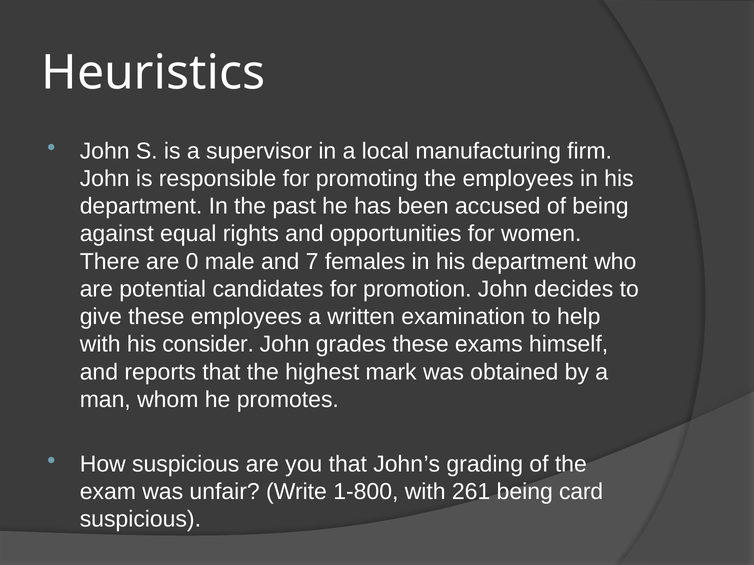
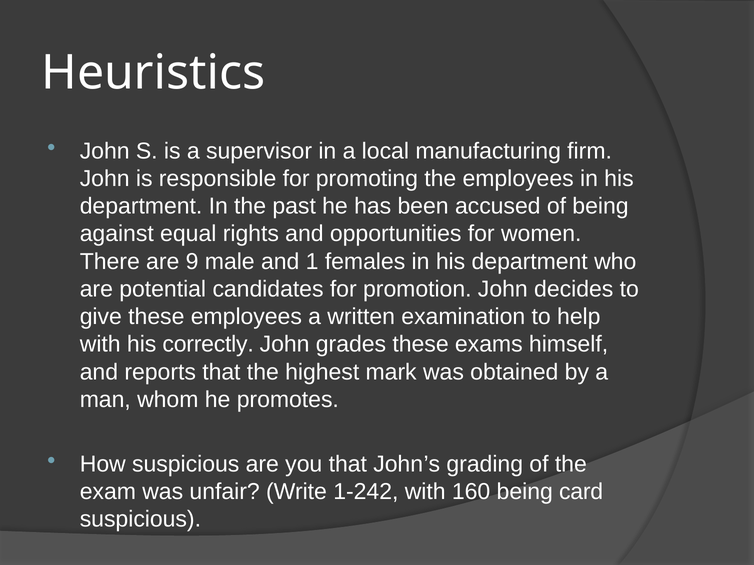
0: 0 -> 9 (192, 262)
7: 7 -> 1 (312, 262)
consider: consider -> correctly (208, 345)
1-800: 1-800 -> 1-242 (366, 492)
261: 261 -> 160 (471, 492)
